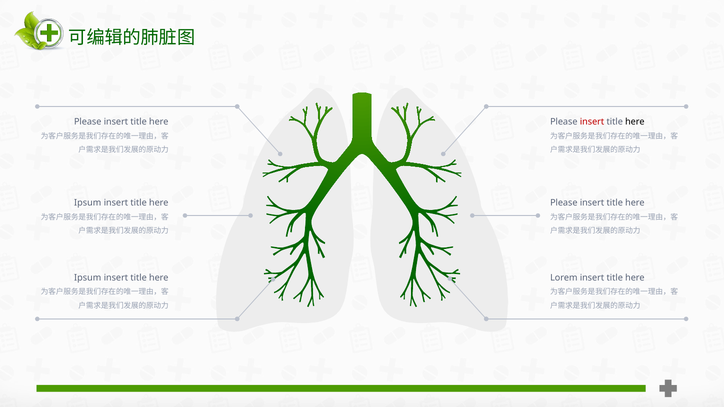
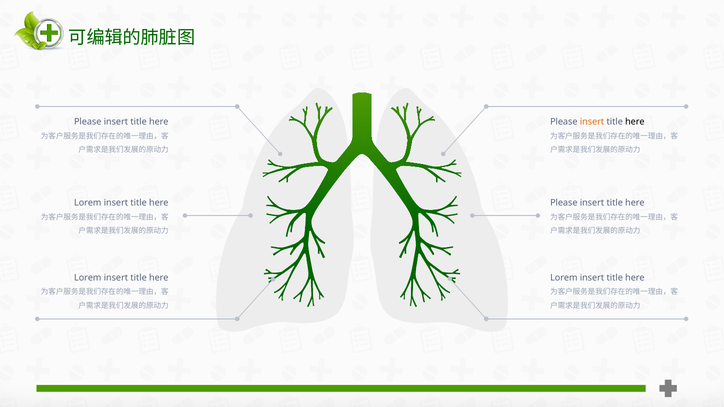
insert colour: red -> orange (592, 122)
Ipsum: Ipsum -> Lorem (88, 203)
Ipsum: Ipsum -> Lorem (88, 278)
